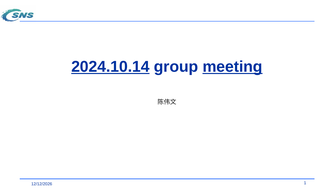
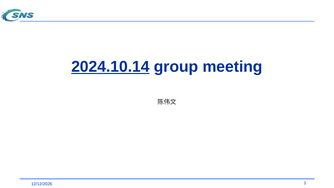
meeting underline: present -> none (233, 67)
